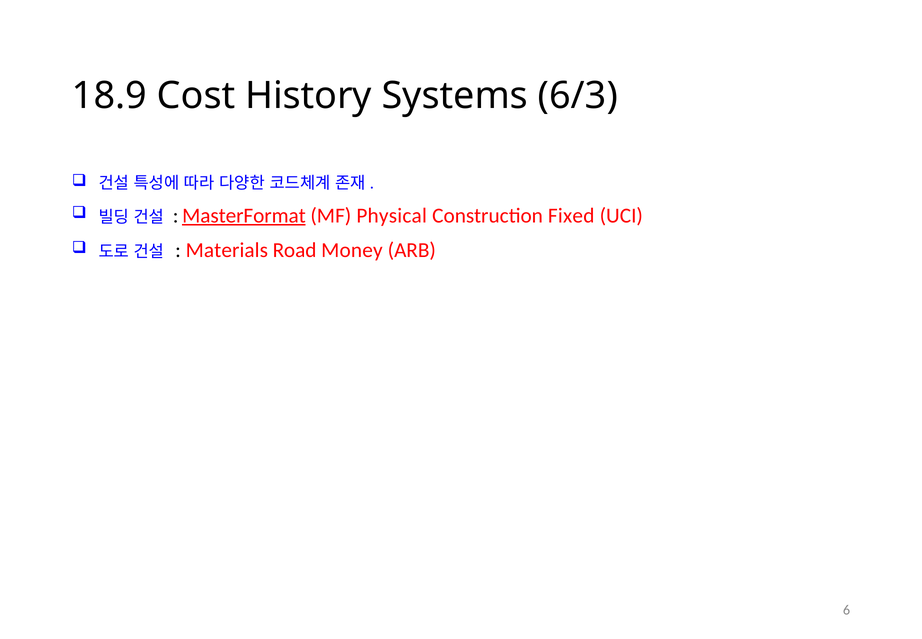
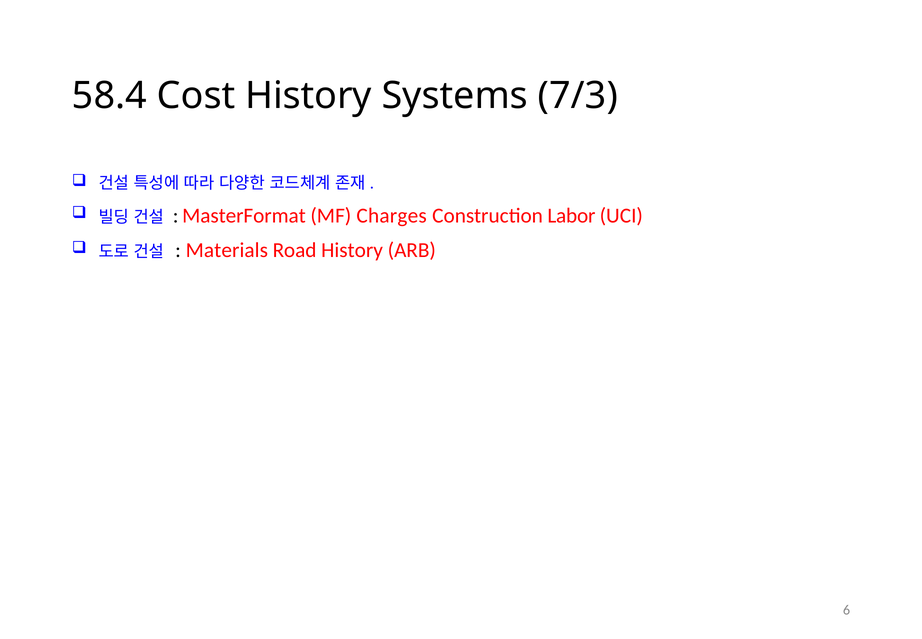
18.9: 18.9 -> 58.4 (109, 95)
6/3: 6/3 -> 7/3 (578, 95)
MasterFormat underline: present -> none (244, 215)
Physical: Physical -> Charges (392, 215)
Fixed: Fixed -> Labor (571, 215)
Road Money: Money -> History (352, 250)
